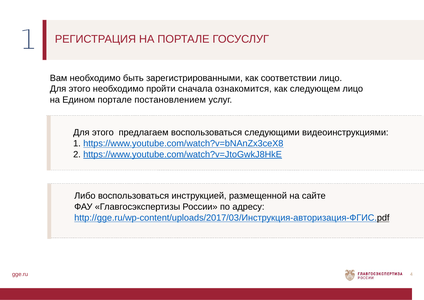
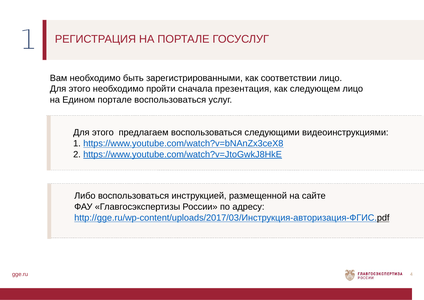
ознакомится: ознакомится -> презентация (243, 89)
портале постановлением: постановлением -> воспользоваться (170, 100)
